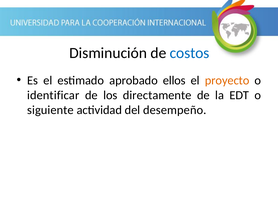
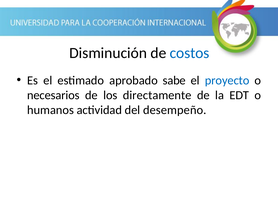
ellos: ellos -> sabe (174, 80)
proyecto colour: orange -> blue (227, 80)
identificar: identificar -> necesarios (53, 95)
siguiente: siguiente -> humanos (50, 110)
